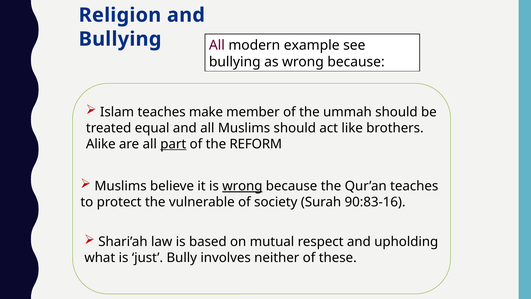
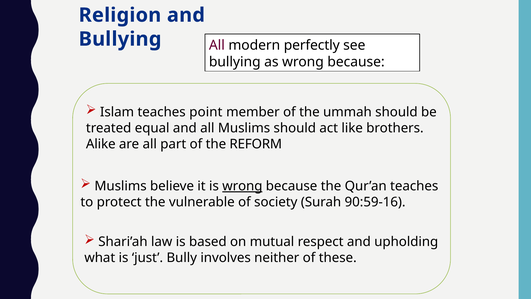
example: example -> perfectly (312, 45)
make: make -> point (206, 112)
part underline: present -> none (173, 144)
90:83-16: 90:83-16 -> 90:59-16 (375, 202)
